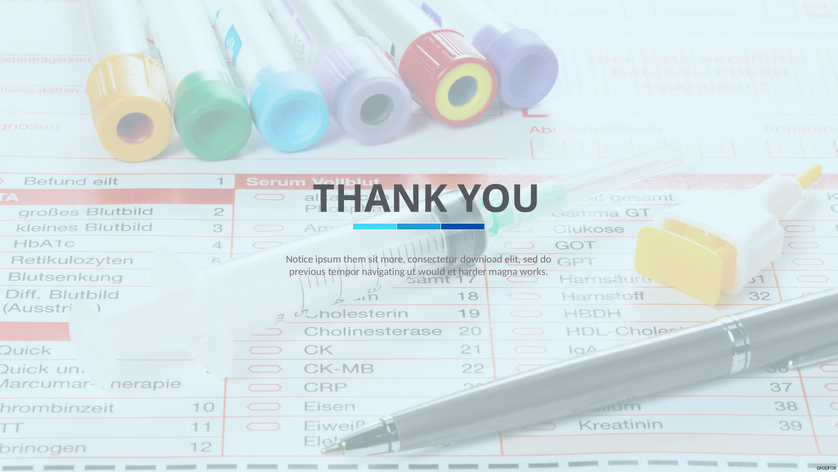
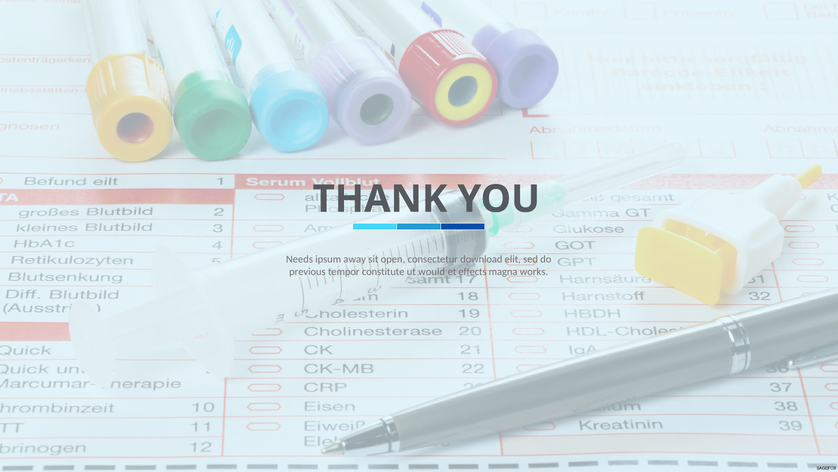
Notice: Notice -> Needs (300, 259)
them: them -> away (355, 259)
more: more -> open (393, 259)
navigating: navigating -> constitute (383, 271)
harder: harder -> effects (473, 271)
